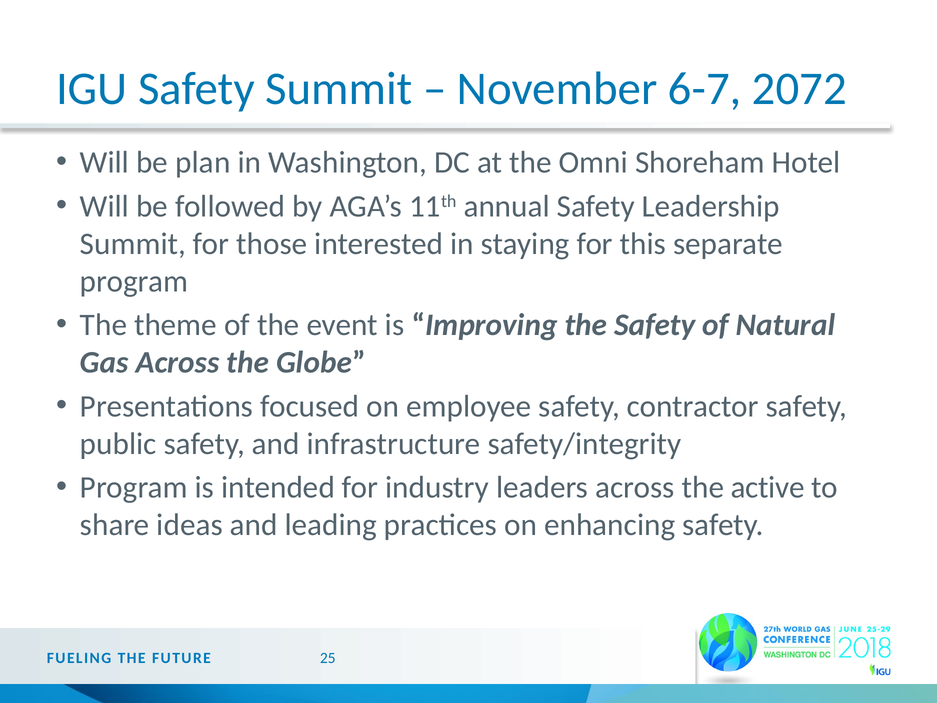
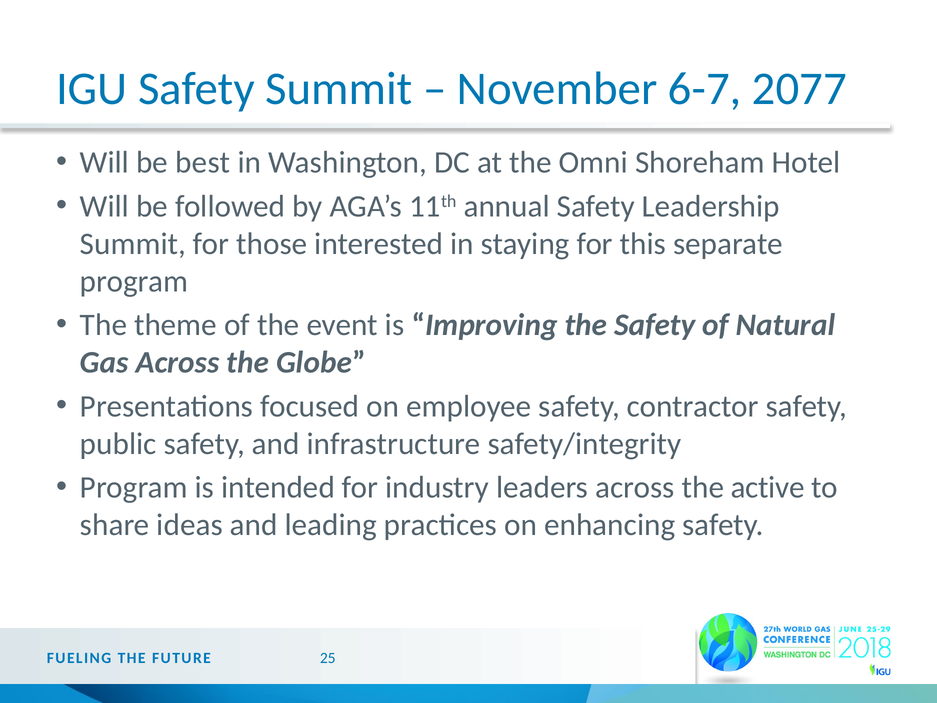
2072: 2072 -> 2077 (799, 89)
plan: plan -> best (203, 163)
